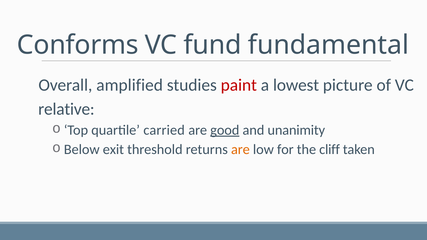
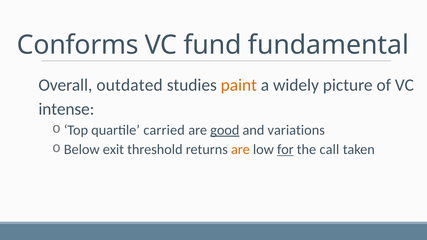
amplified: amplified -> outdated (130, 85)
paint colour: red -> orange (239, 85)
lowest: lowest -> widely (296, 85)
relative: relative -> intense (66, 109)
unanimity: unanimity -> variations (296, 130)
for underline: none -> present (285, 150)
cliff: cliff -> call (329, 150)
